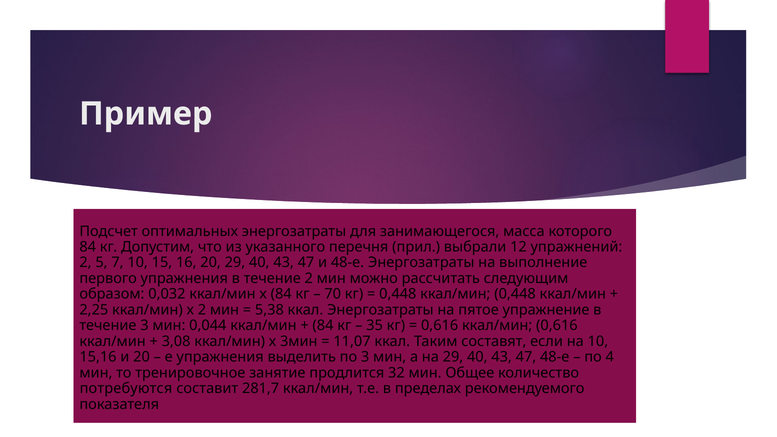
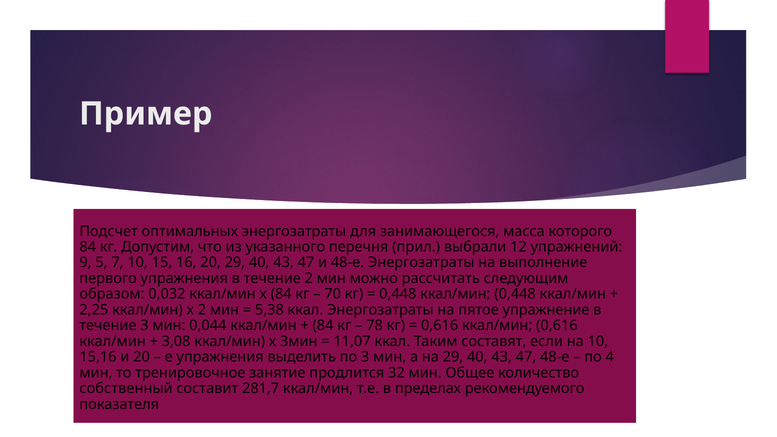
2: 2 -> 9 (86, 263)
35: 35 -> 78 (375, 326)
потребуются: потребуются -> собственный (126, 389)
